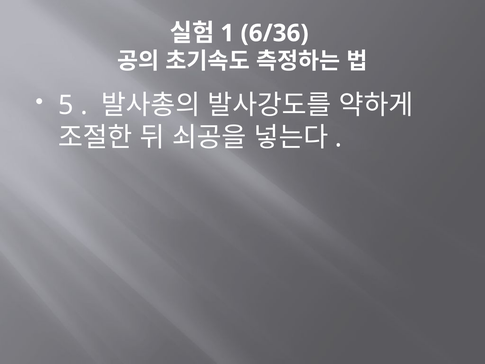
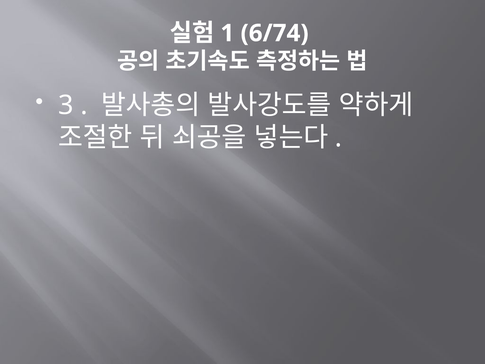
6/36: 6/36 -> 6/74 (275, 33)
5: 5 -> 3 (66, 105)
